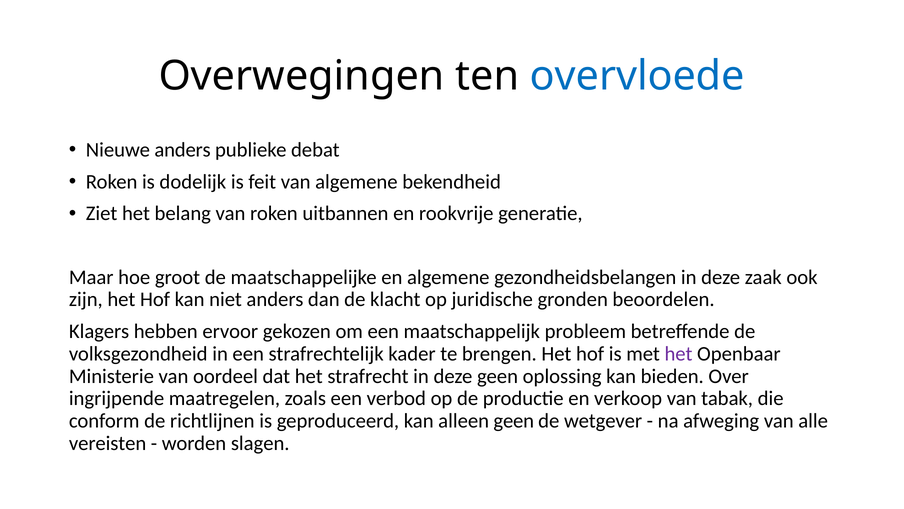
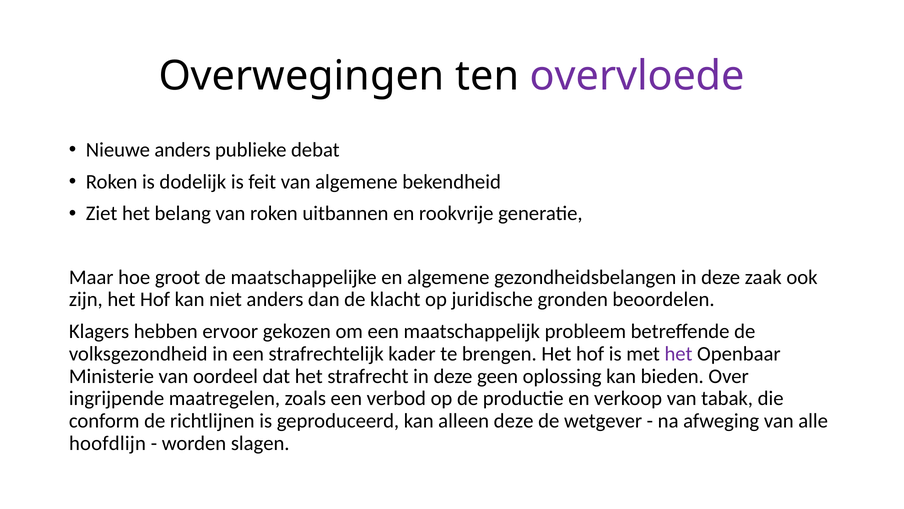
overvloede colour: blue -> purple (637, 76)
alleen geen: geen -> deze (514, 421)
vereisten: vereisten -> hoofdlijn (107, 443)
